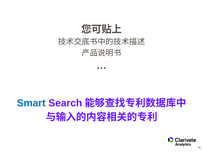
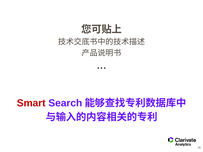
Smart colour: blue -> red (31, 103)
